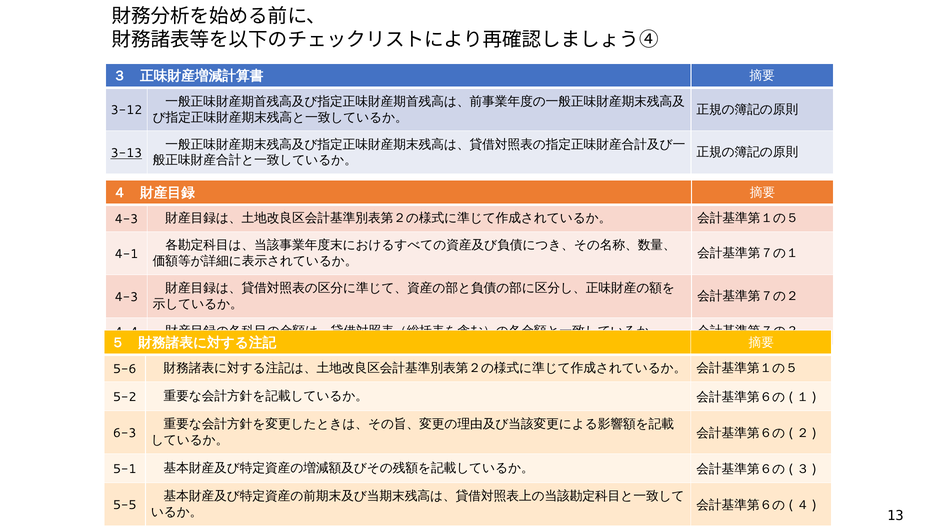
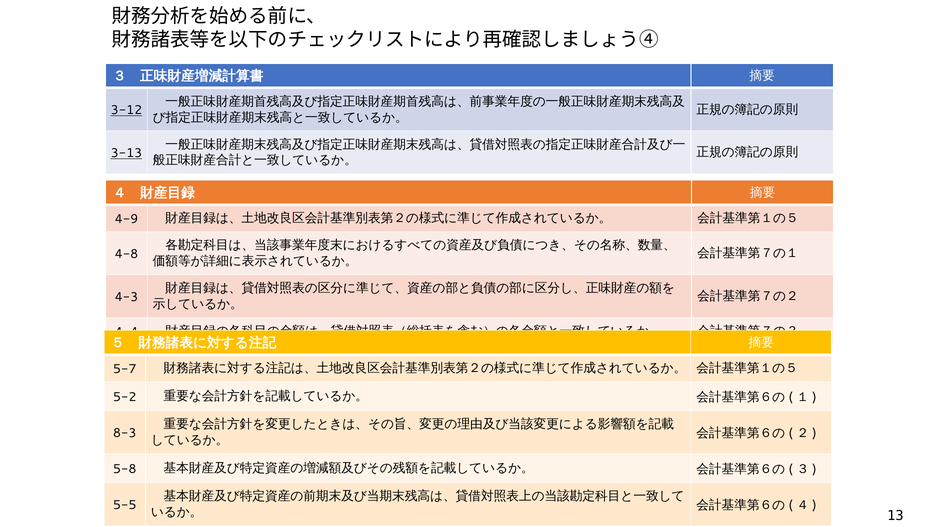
3-12 underline: none -> present (126, 110)
4-3: 4-3 -> 4-9 (127, 219)
4-1: 4-1 -> 4-8 (127, 254)
5-6: 5-6 -> 5-7 (125, 369)
6-3: 6-3 -> 8-3 (125, 433)
5-1: 5-1 -> 5-8 (125, 469)
